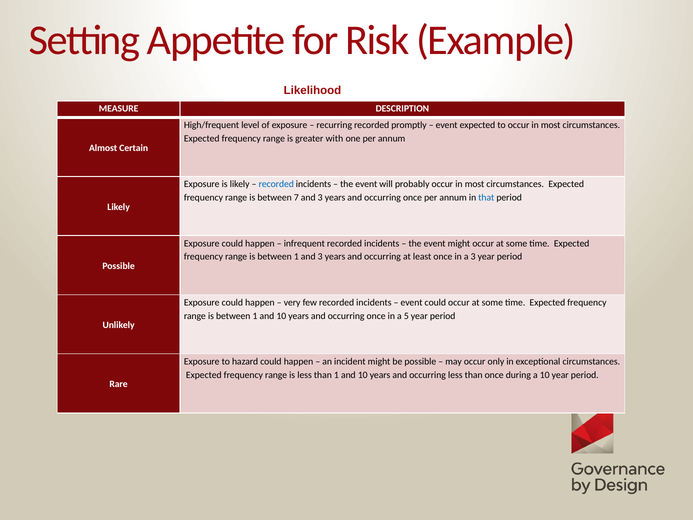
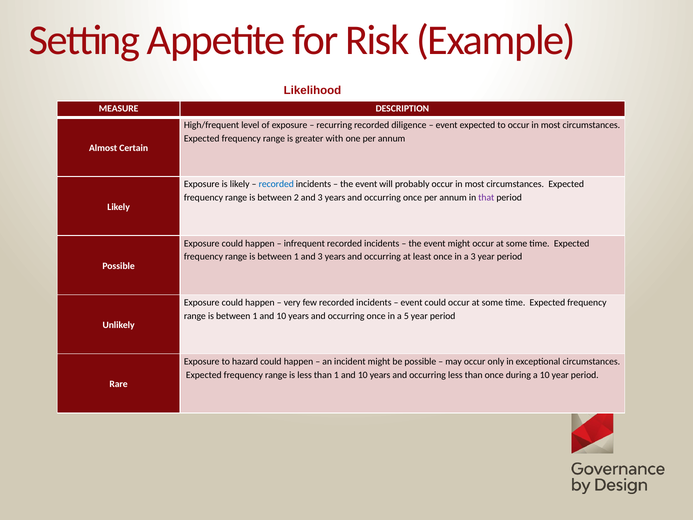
promptly: promptly -> diligence (409, 125)
7: 7 -> 2 (296, 198)
that colour: blue -> purple (486, 198)
